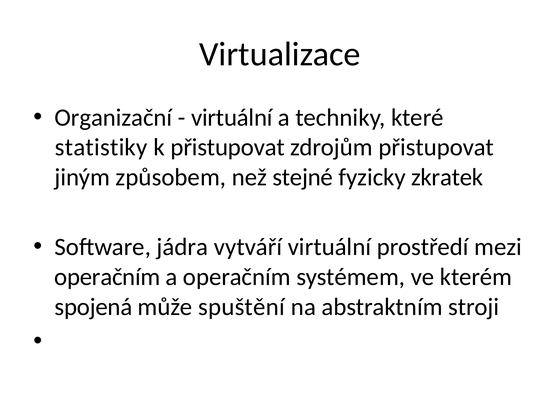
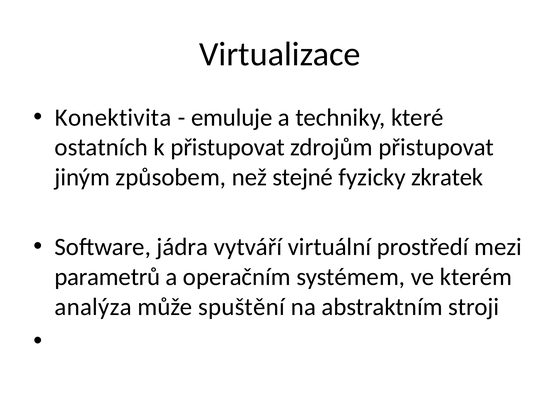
Organizační: Organizační -> Konektivita (113, 117)
virtuální: virtuální -> emuluje (232, 117)
statistiky: statistiky -> ostatních (101, 147)
operačním: operačním -> parametrů (107, 277)
spojená: spojená -> analýza (93, 307)
